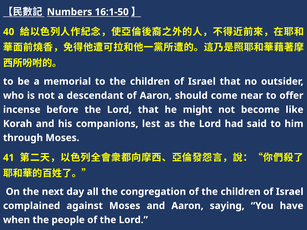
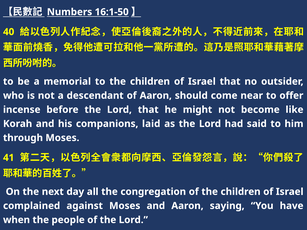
lest: lest -> laid (151, 124)
